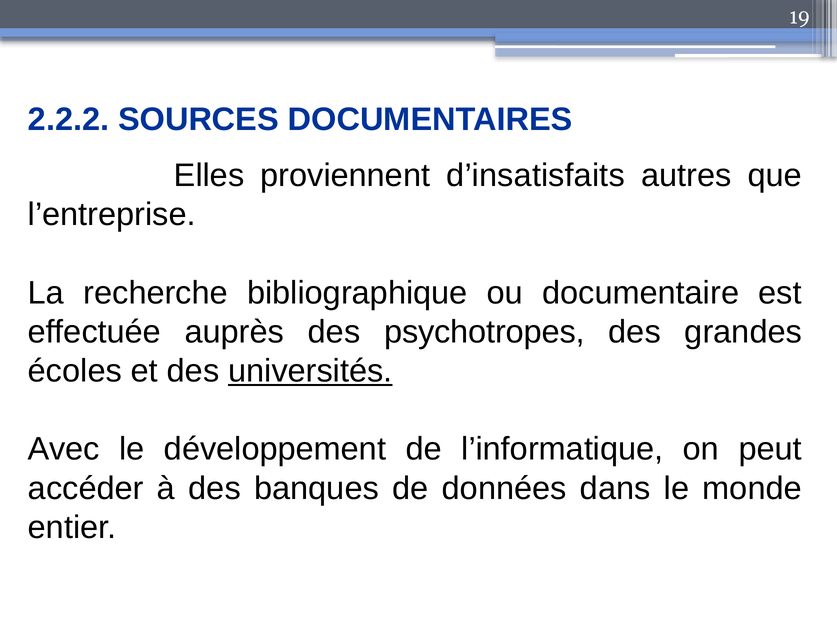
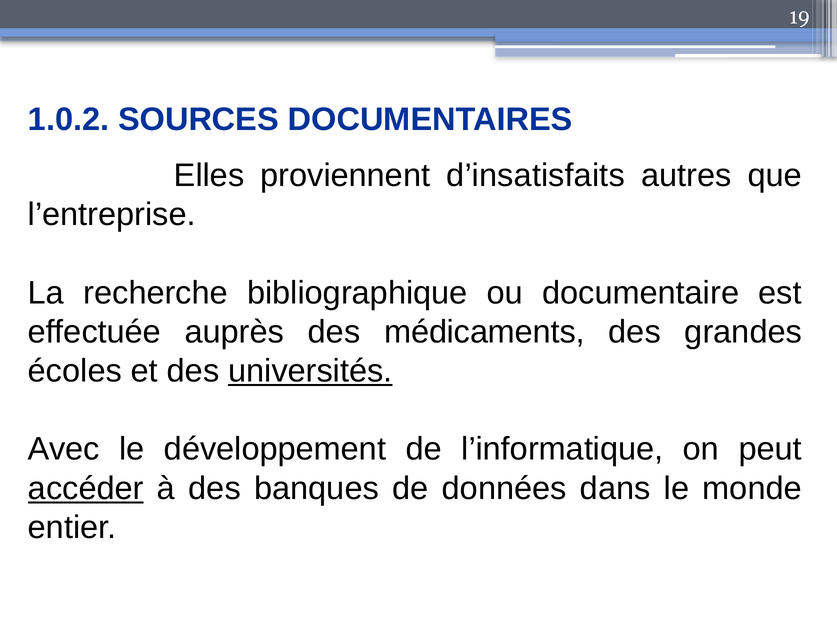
2.2.2: 2.2.2 -> 1.0.2 (69, 120)
psychotropes: psychotropes -> médicaments (484, 332)
accéder underline: none -> present (86, 488)
